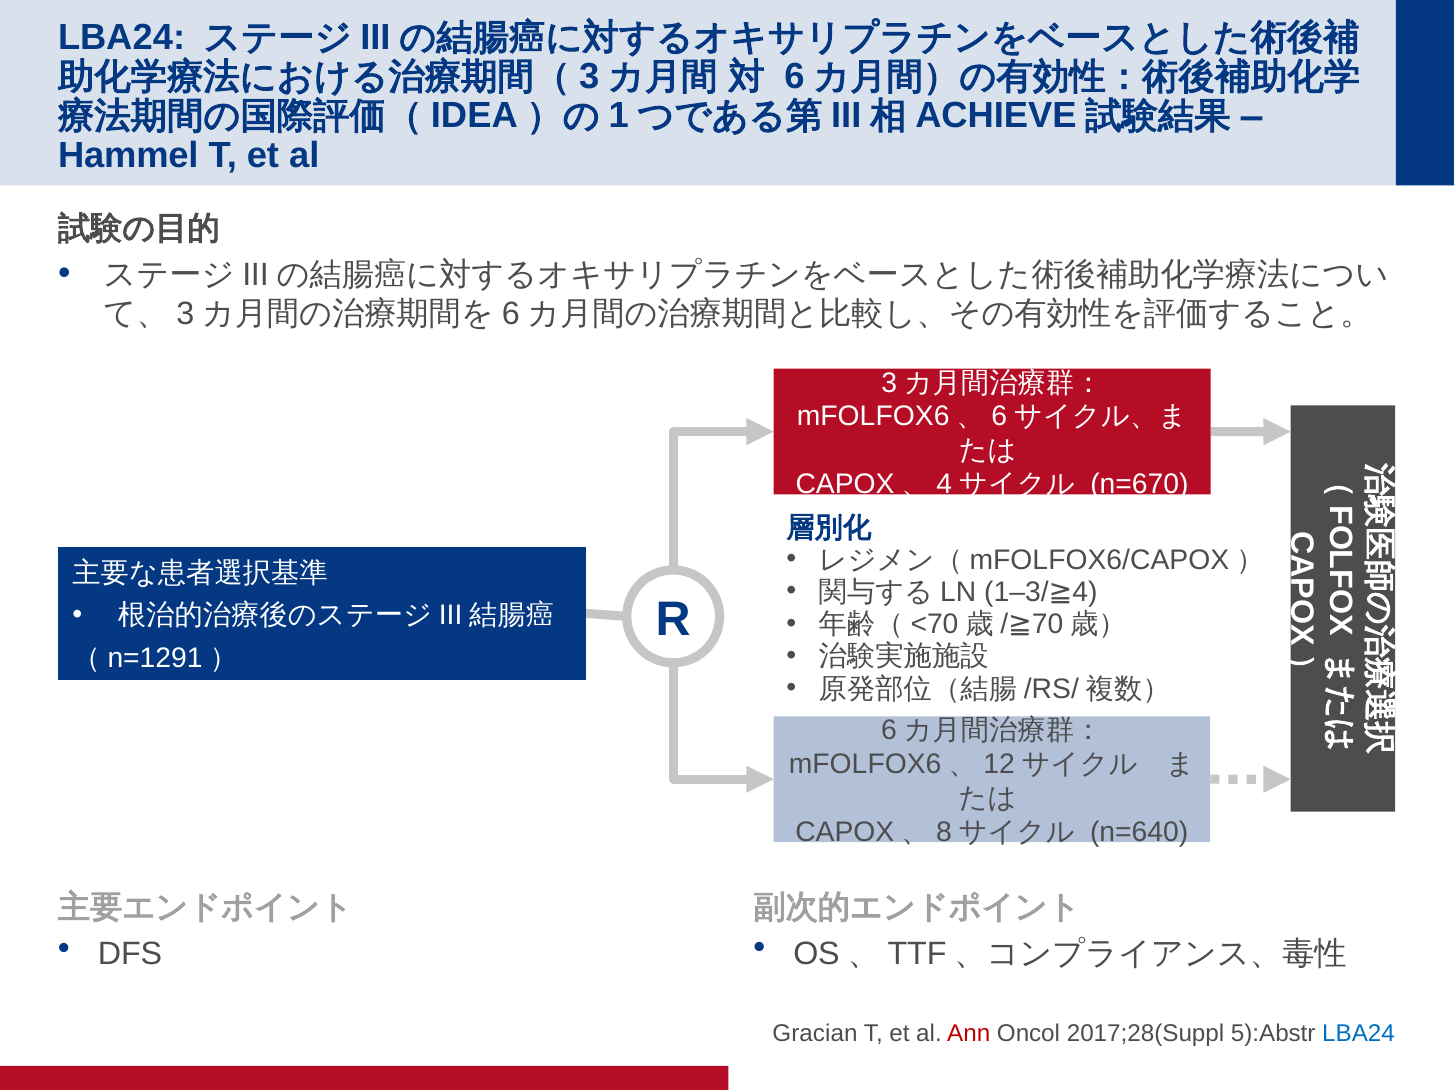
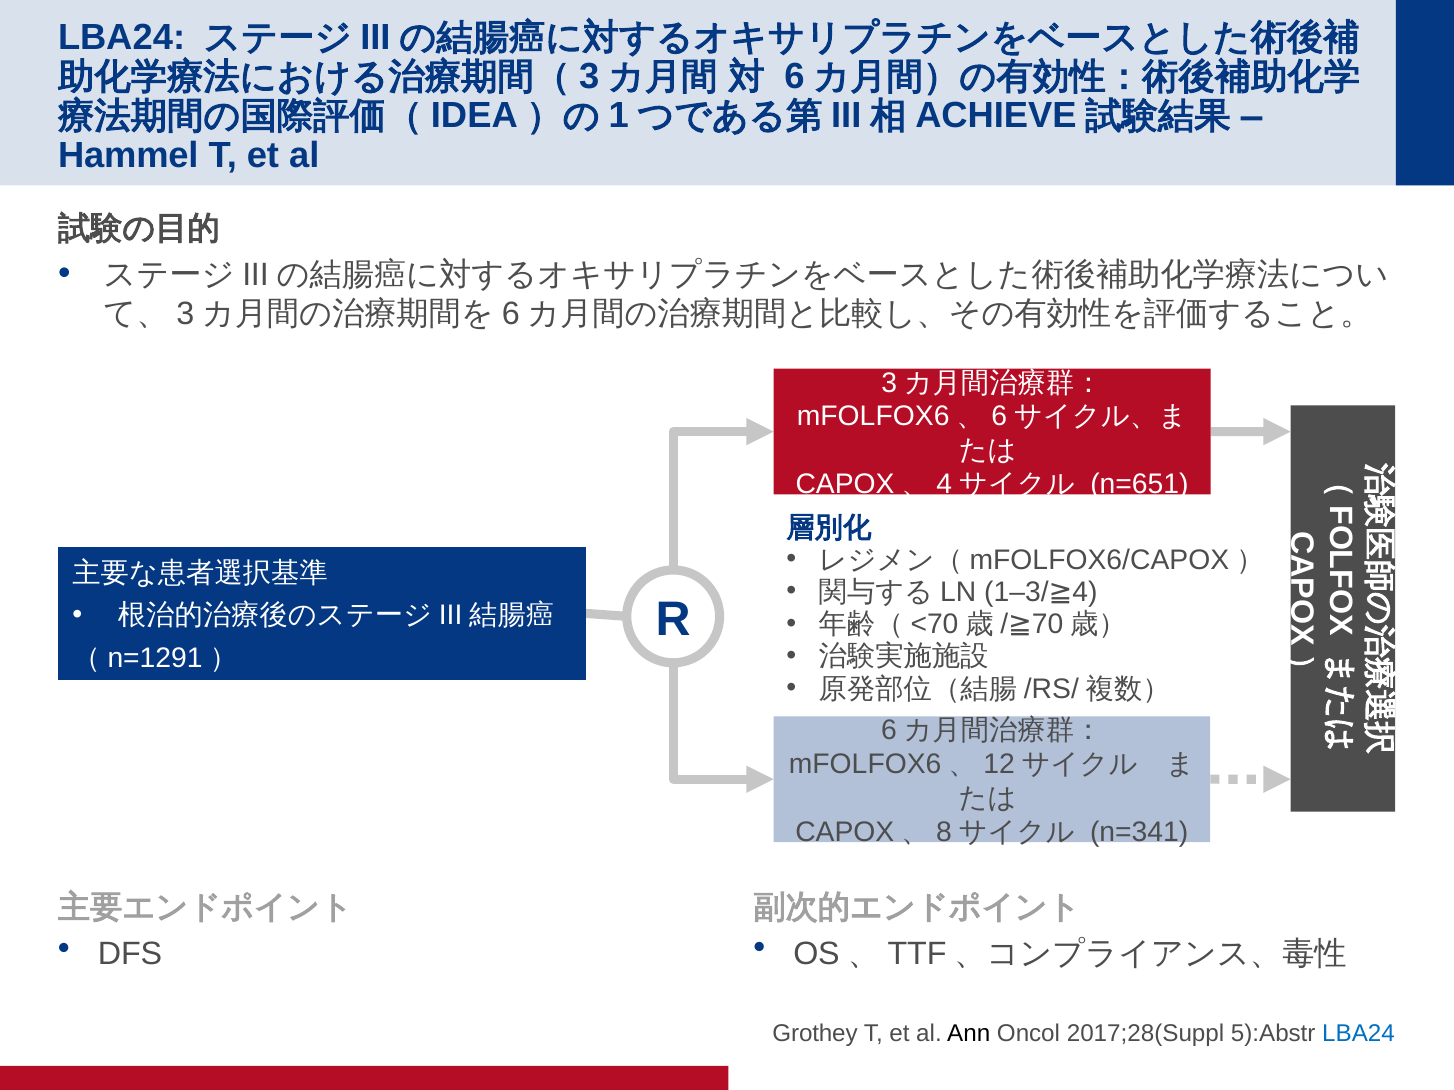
n=670: n=670 -> n=651 (1139, 485)
n=640: n=640 -> n=341 (1139, 832)
Gracian: Gracian -> Grothey (815, 1034)
Ann colour: red -> black (969, 1034)
